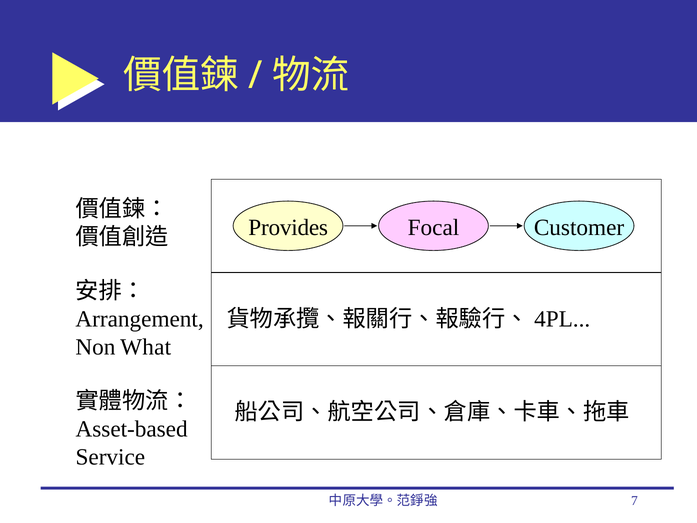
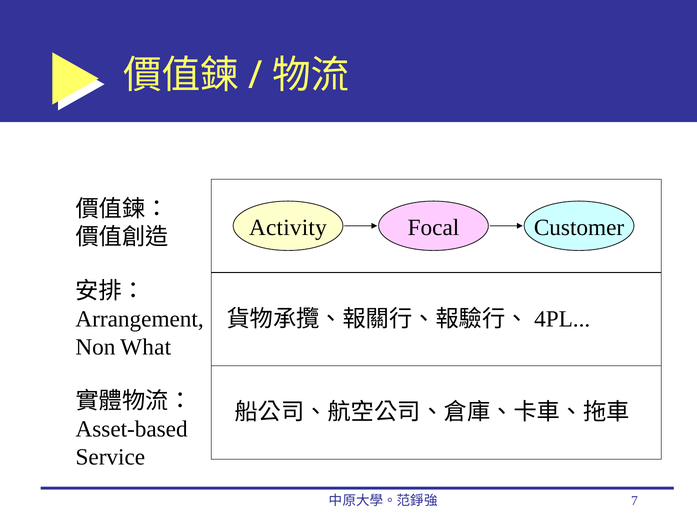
Provides: Provides -> Activity (288, 227)
